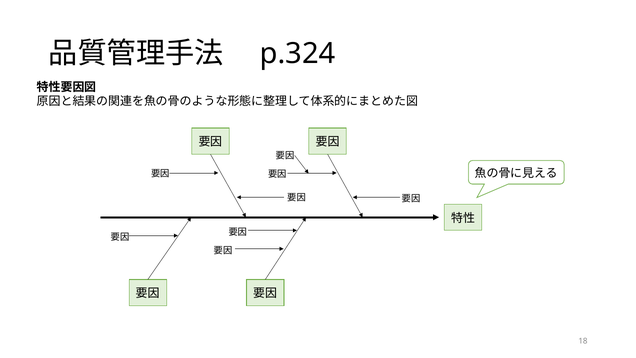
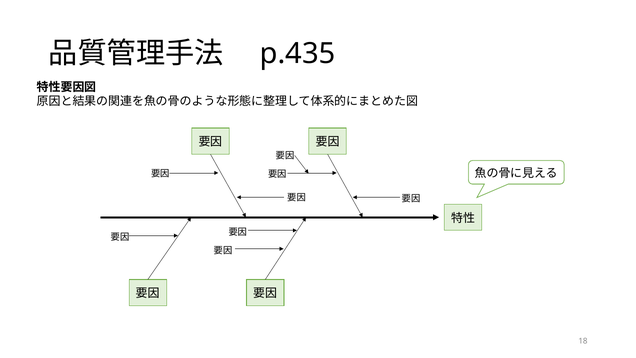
p.324: p.324 -> p.435 (298, 53)
